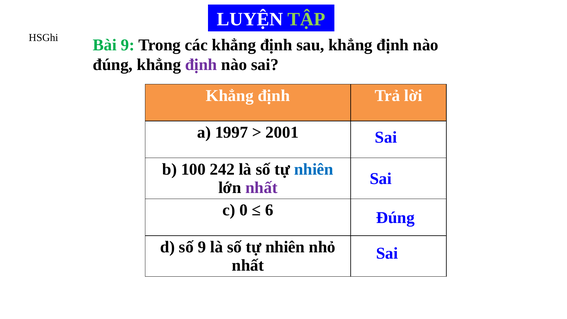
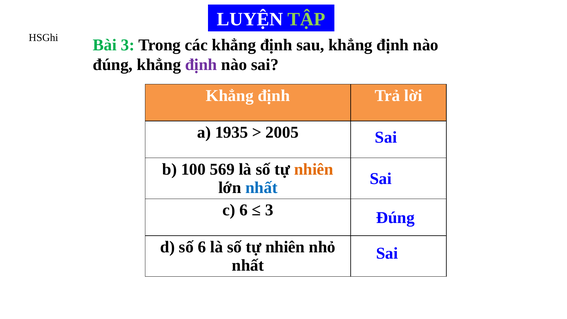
Bài 9: 9 -> 3 (128, 45)
1997: 1997 -> 1935 (232, 132)
2001: 2001 -> 2005 (282, 132)
242: 242 -> 569 (222, 169)
nhiên colour: blue -> orange (314, 169)
nhất colour: purple -> blue (261, 188)
c 0: 0 -> 6 (244, 210)
6: 6 -> 3 (269, 210)
số 9: 9 -> 6 (202, 247)
